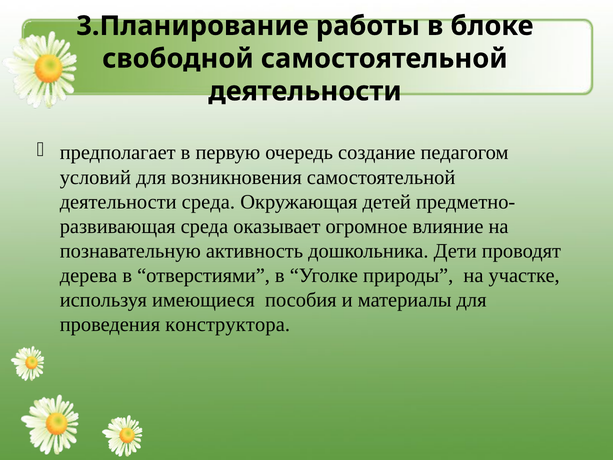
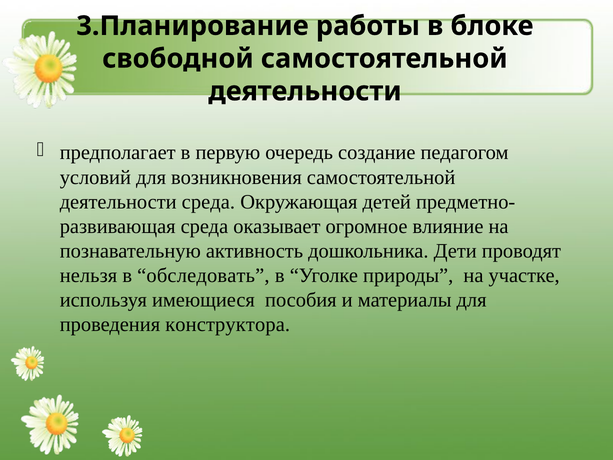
дерева: дерева -> нельзя (88, 275)
отверстиями: отверстиями -> обследовать (203, 275)
